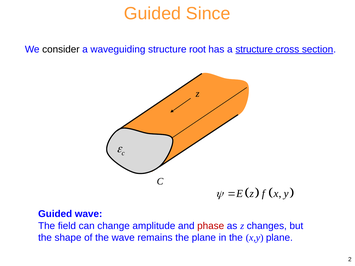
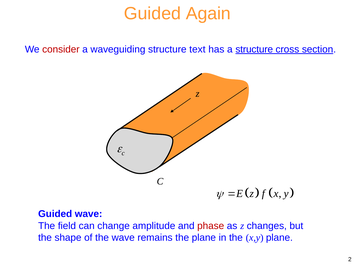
Since: Since -> Again (208, 14)
consider colour: black -> red (61, 49)
root: root -> text (197, 49)
